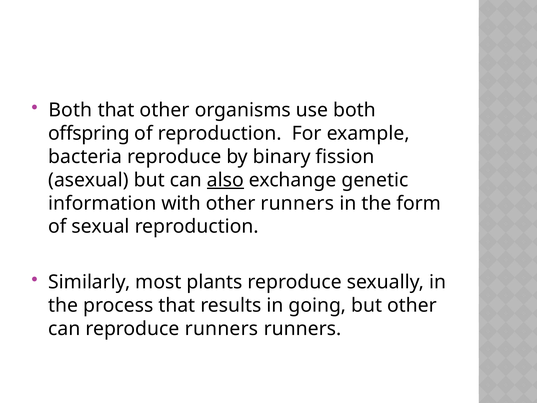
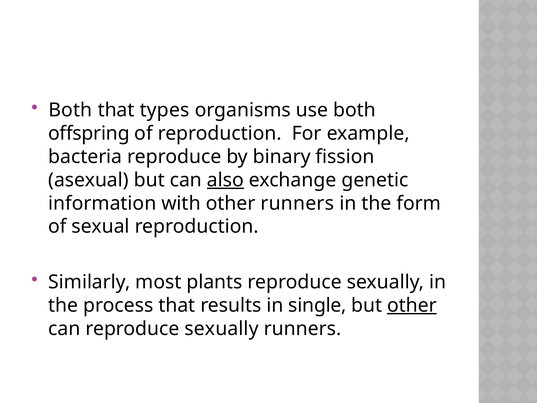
that other: other -> types (165, 110)
going: going -> single (317, 305)
other underline: none -> present (412, 305)
can reproduce runners: runners -> sexually (222, 328)
